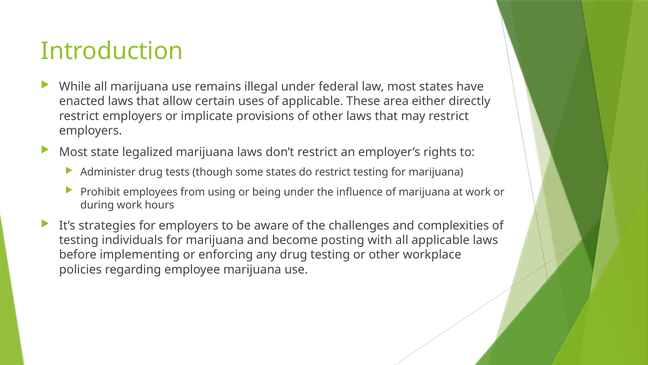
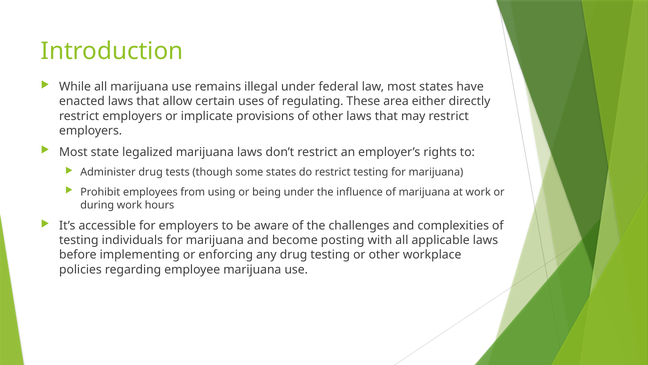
of applicable: applicable -> regulating (313, 101)
strategies: strategies -> accessible (107, 225)
